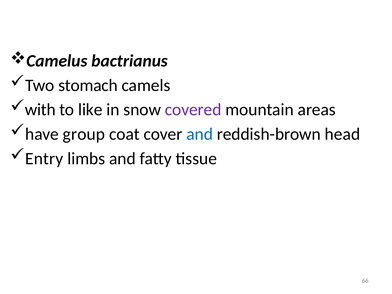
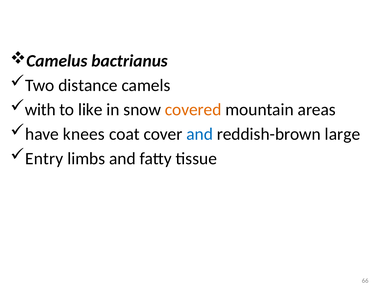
stomach: stomach -> distance (88, 85)
covered colour: purple -> orange (193, 110)
group: group -> knees (84, 134)
head: head -> large (342, 134)
